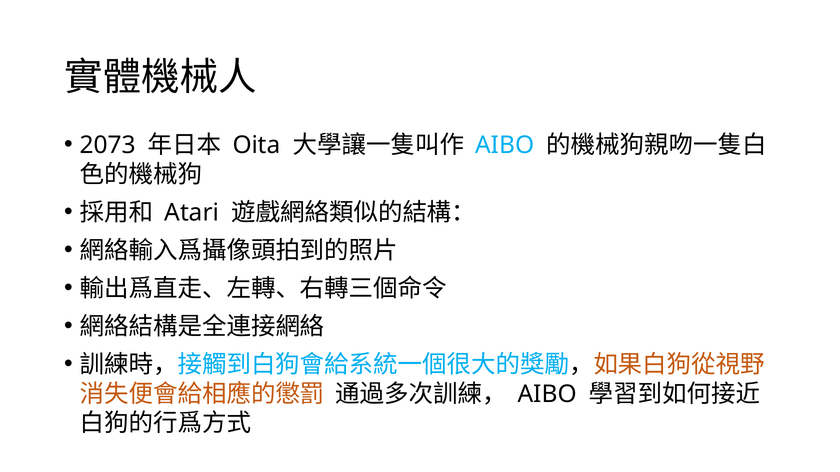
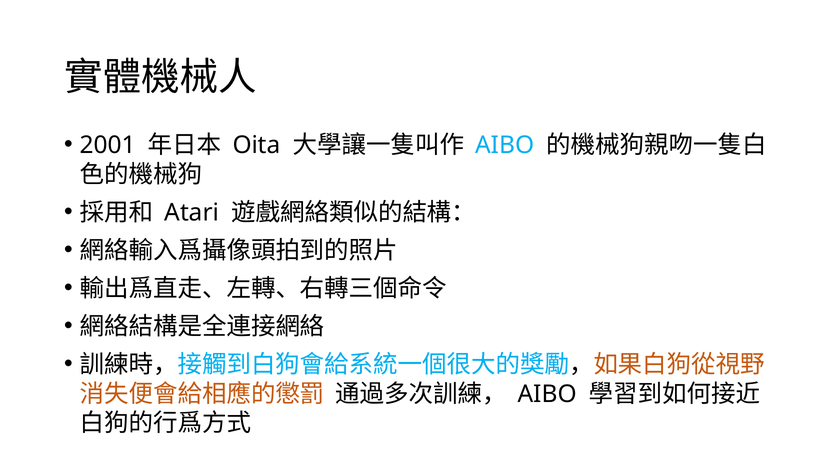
2073: 2073 -> 2001 (108, 145)
